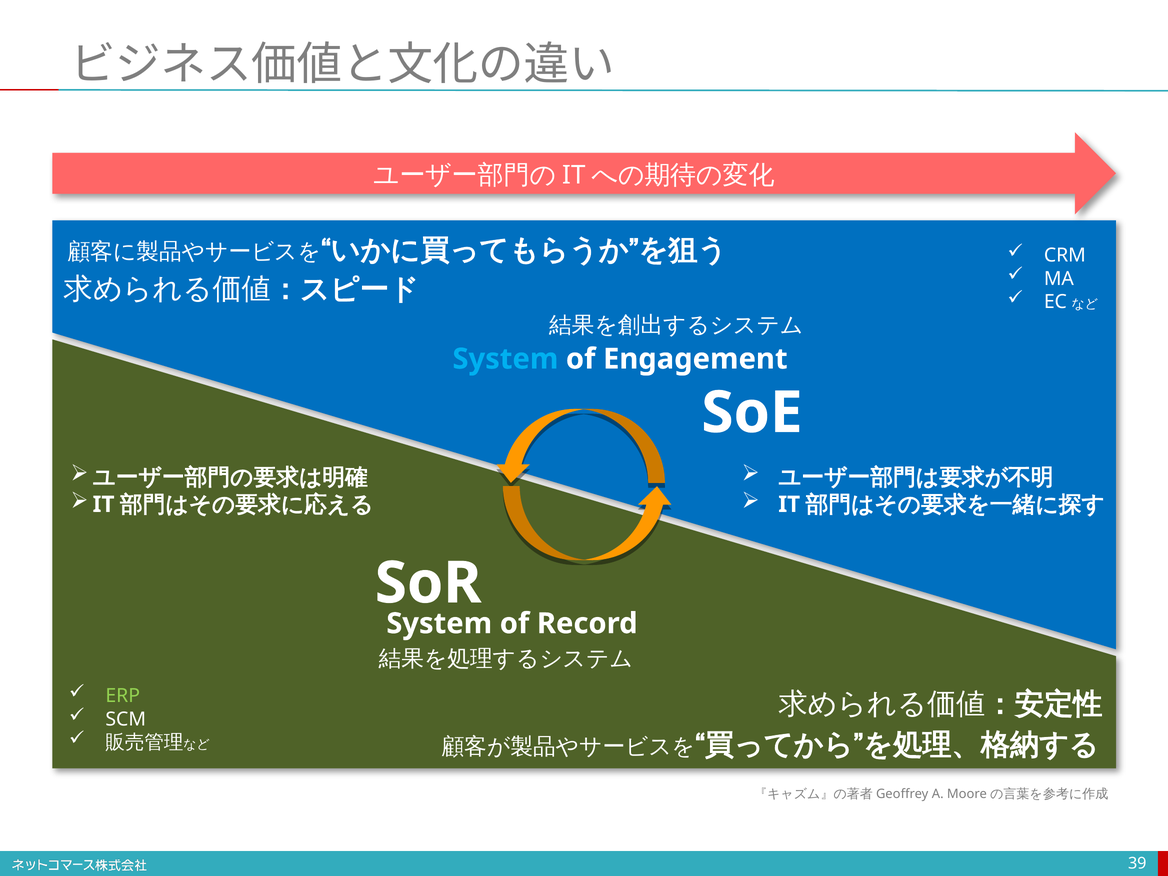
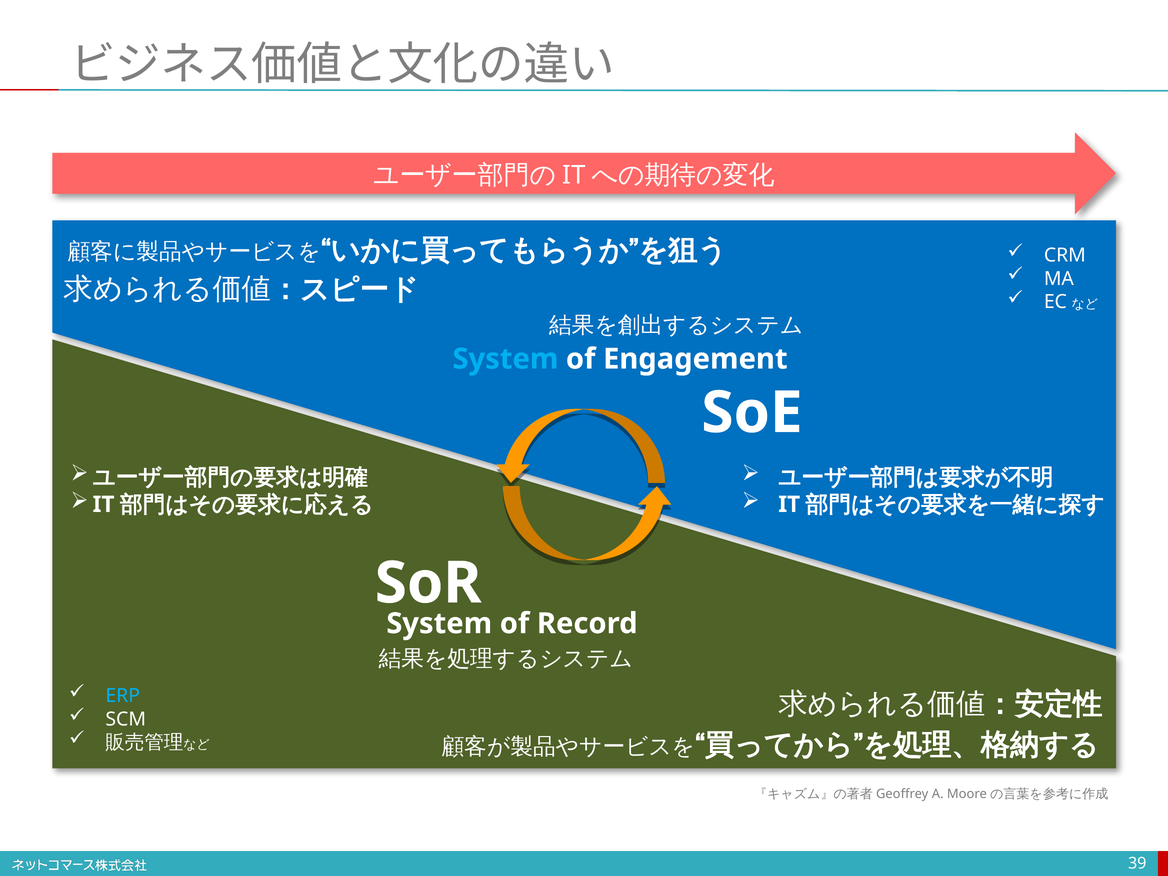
ERP colour: light green -> light blue (123, 696)
